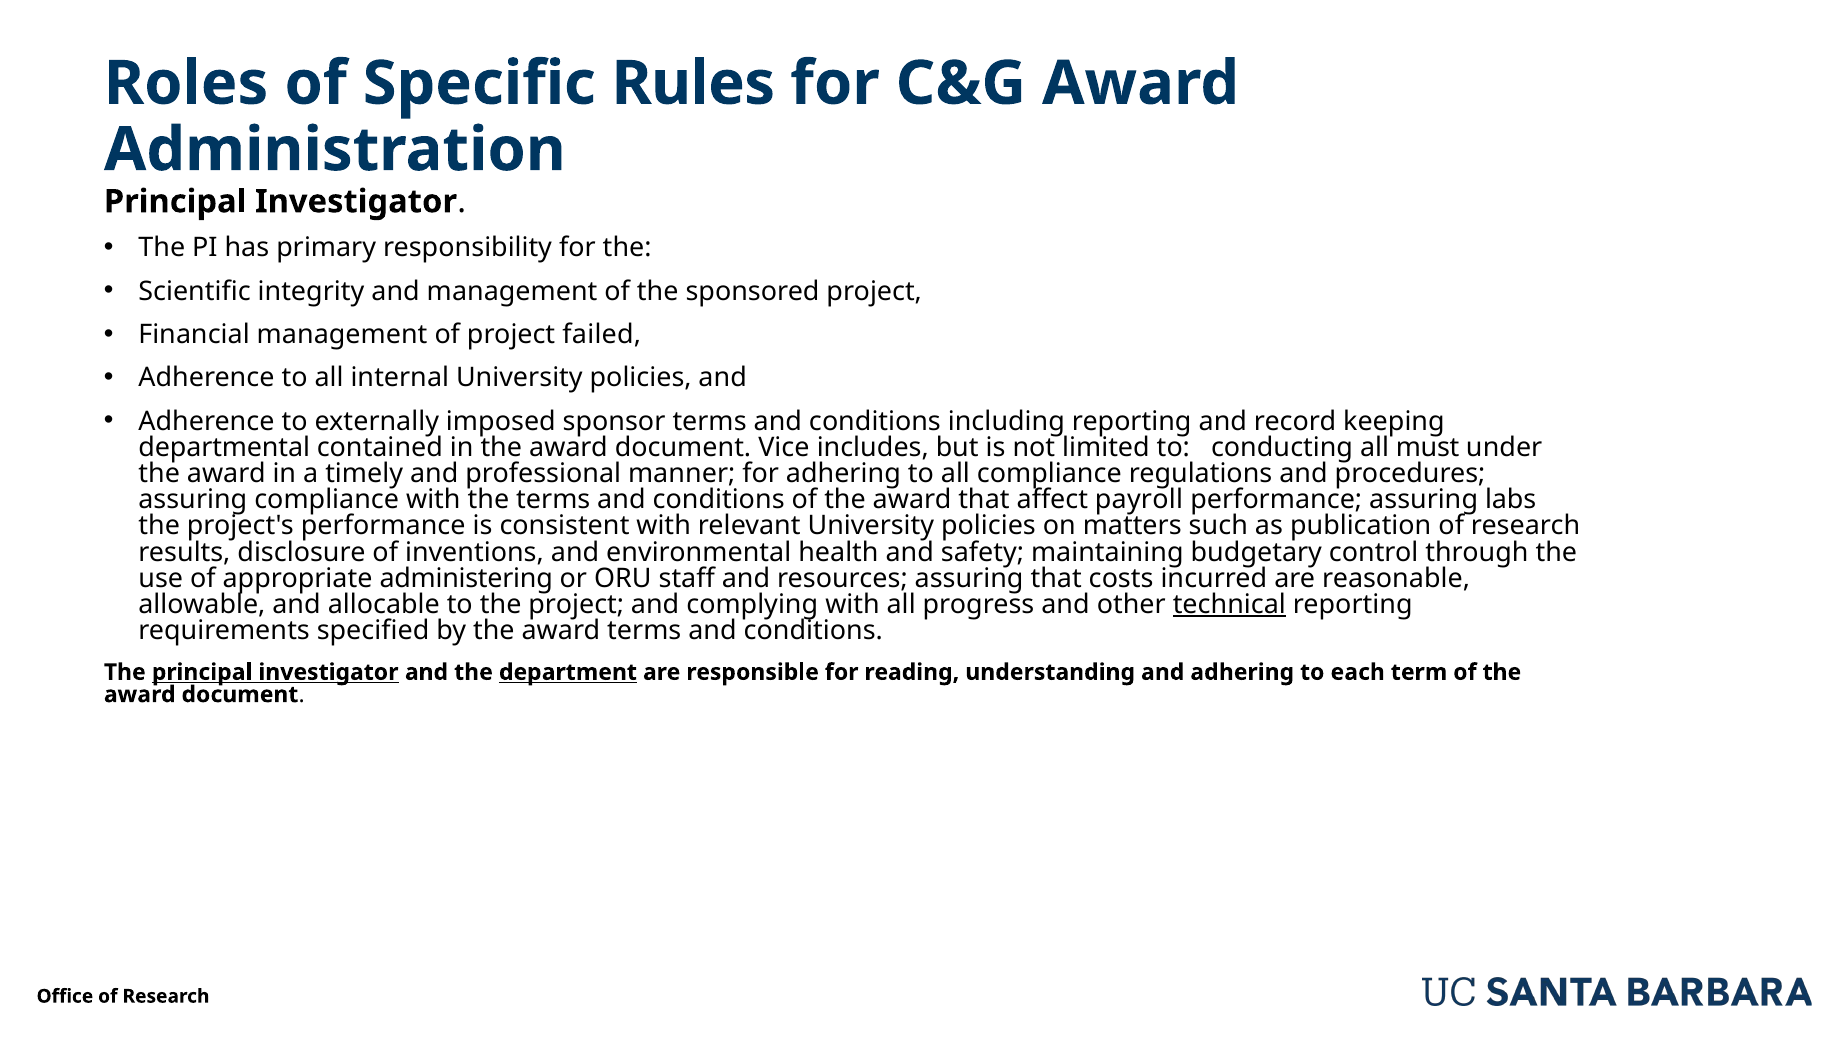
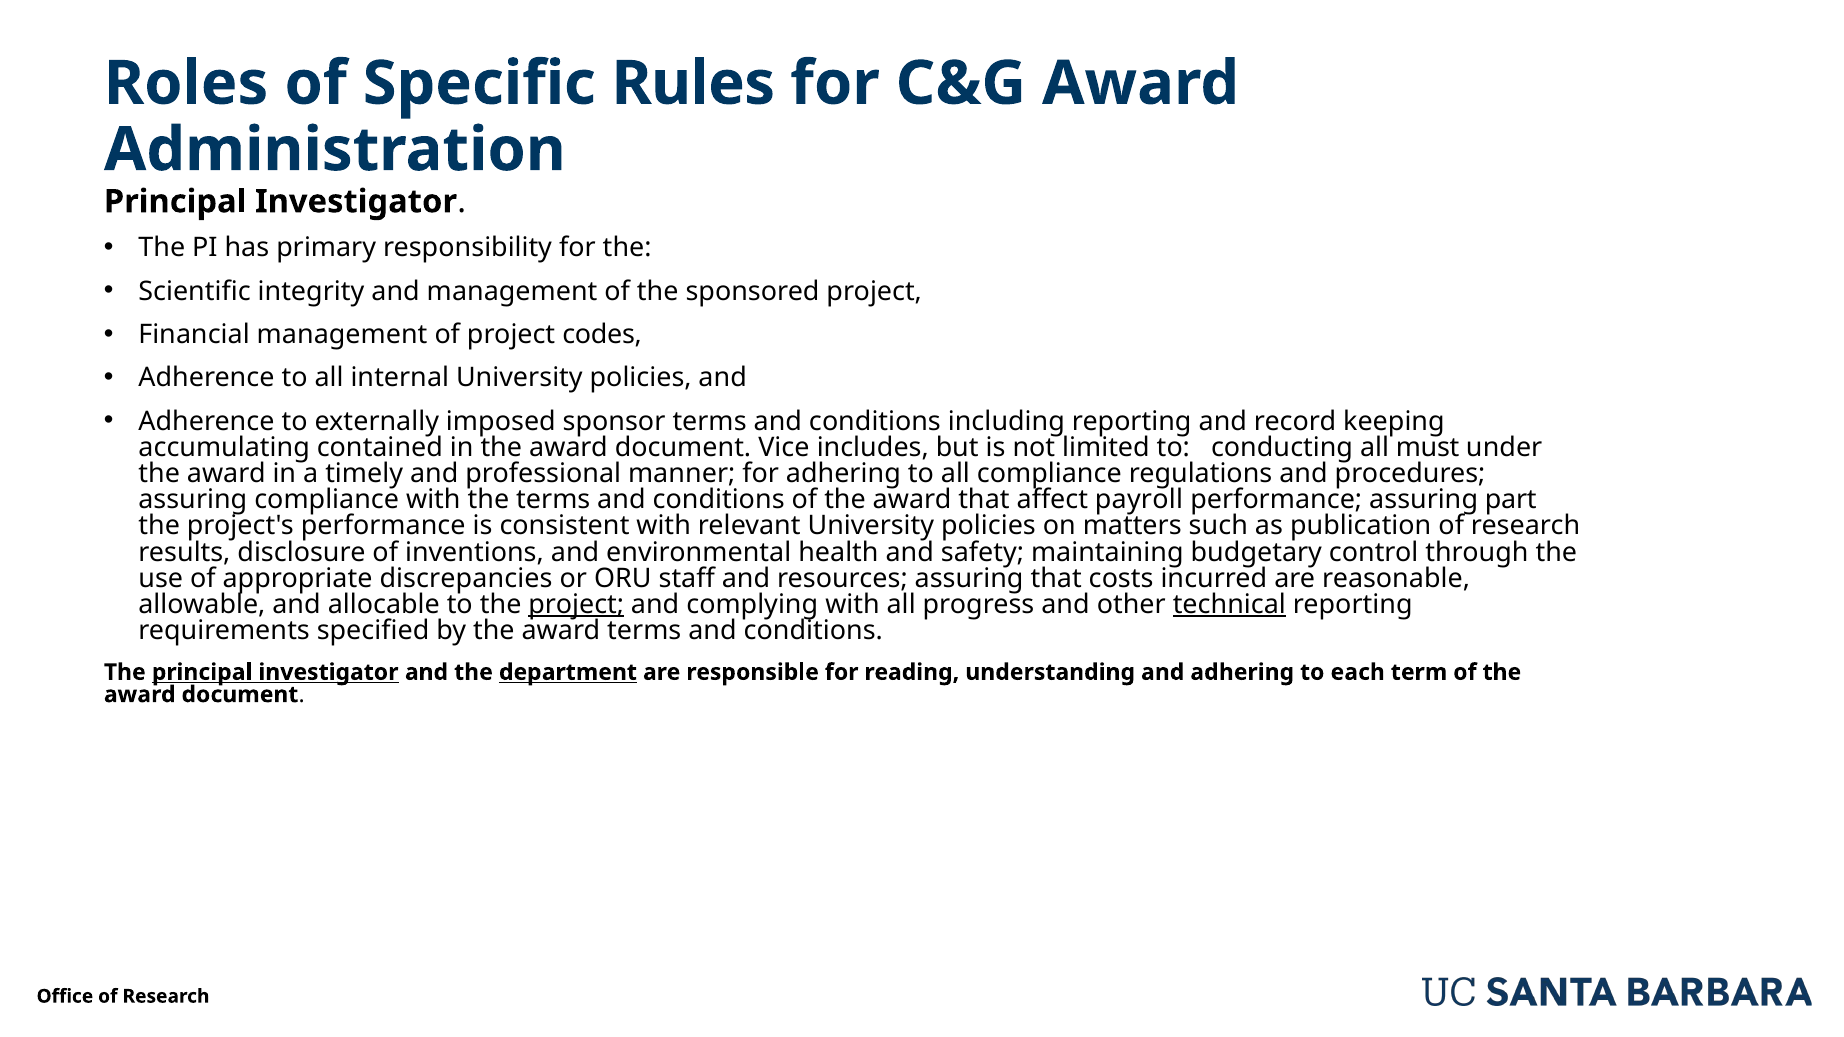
failed: failed -> codes (602, 335)
departmental: departmental -> accumulating (224, 448)
labs: labs -> part (1511, 500)
administering: administering -> discrepancies (466, 578)
project underline: none -> present (576, 605)
